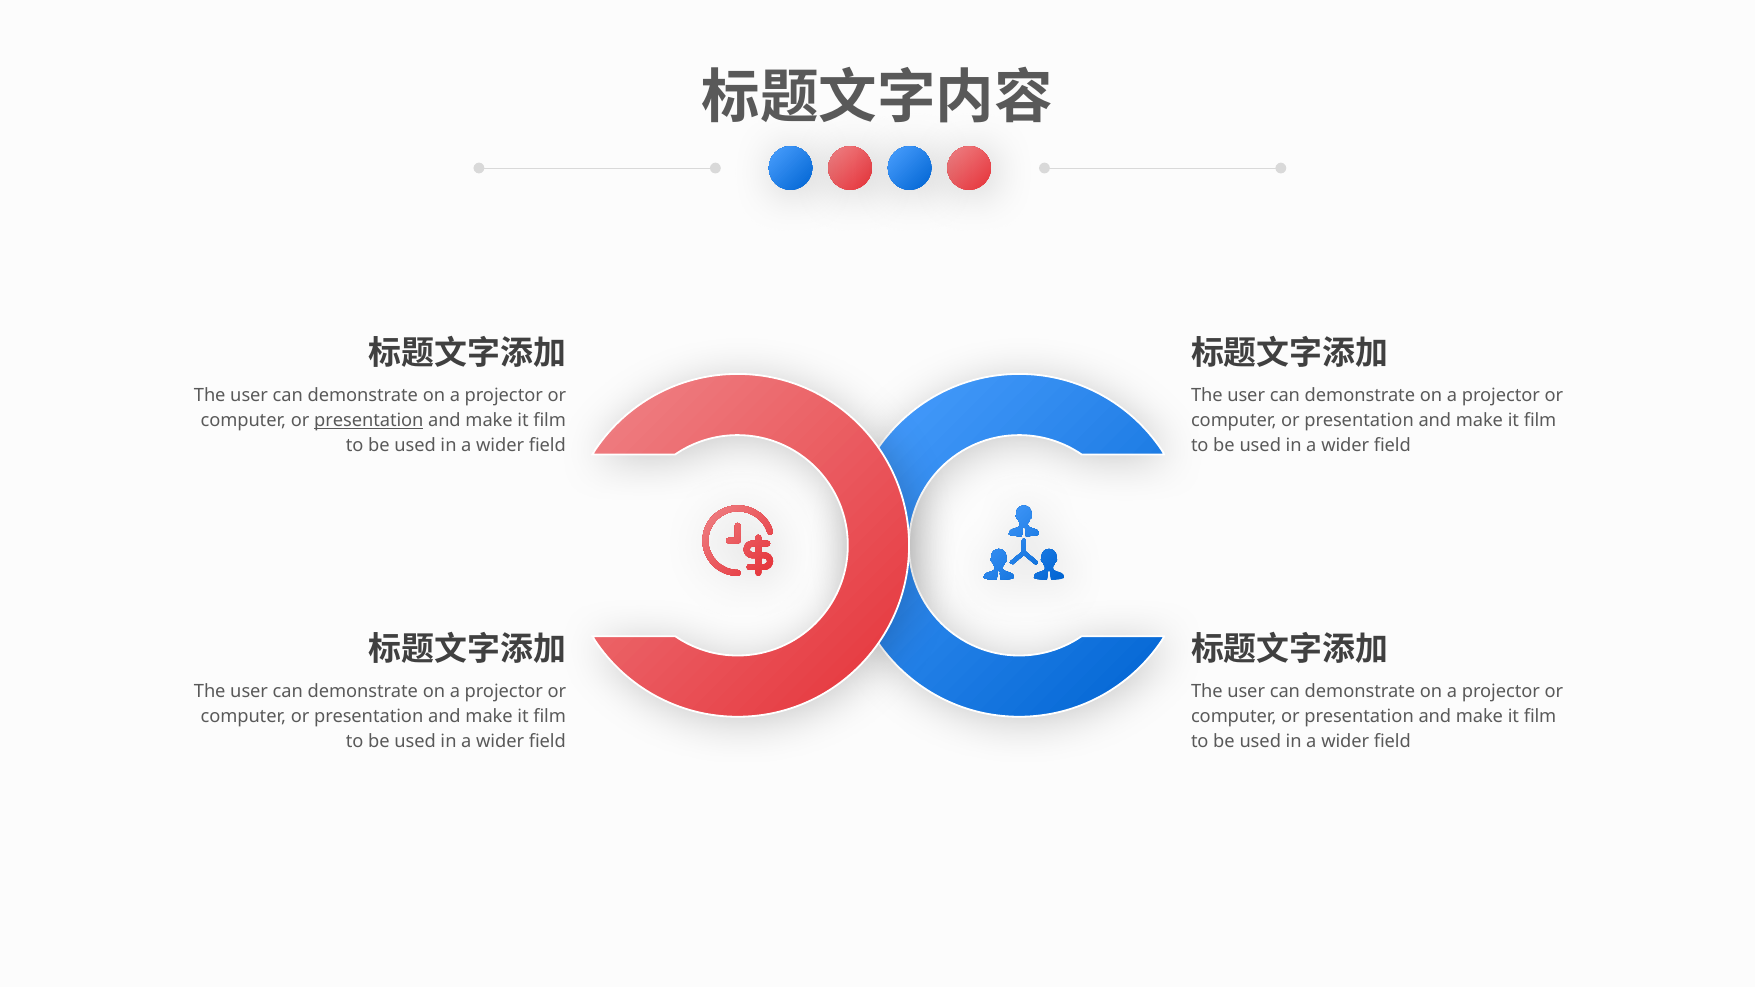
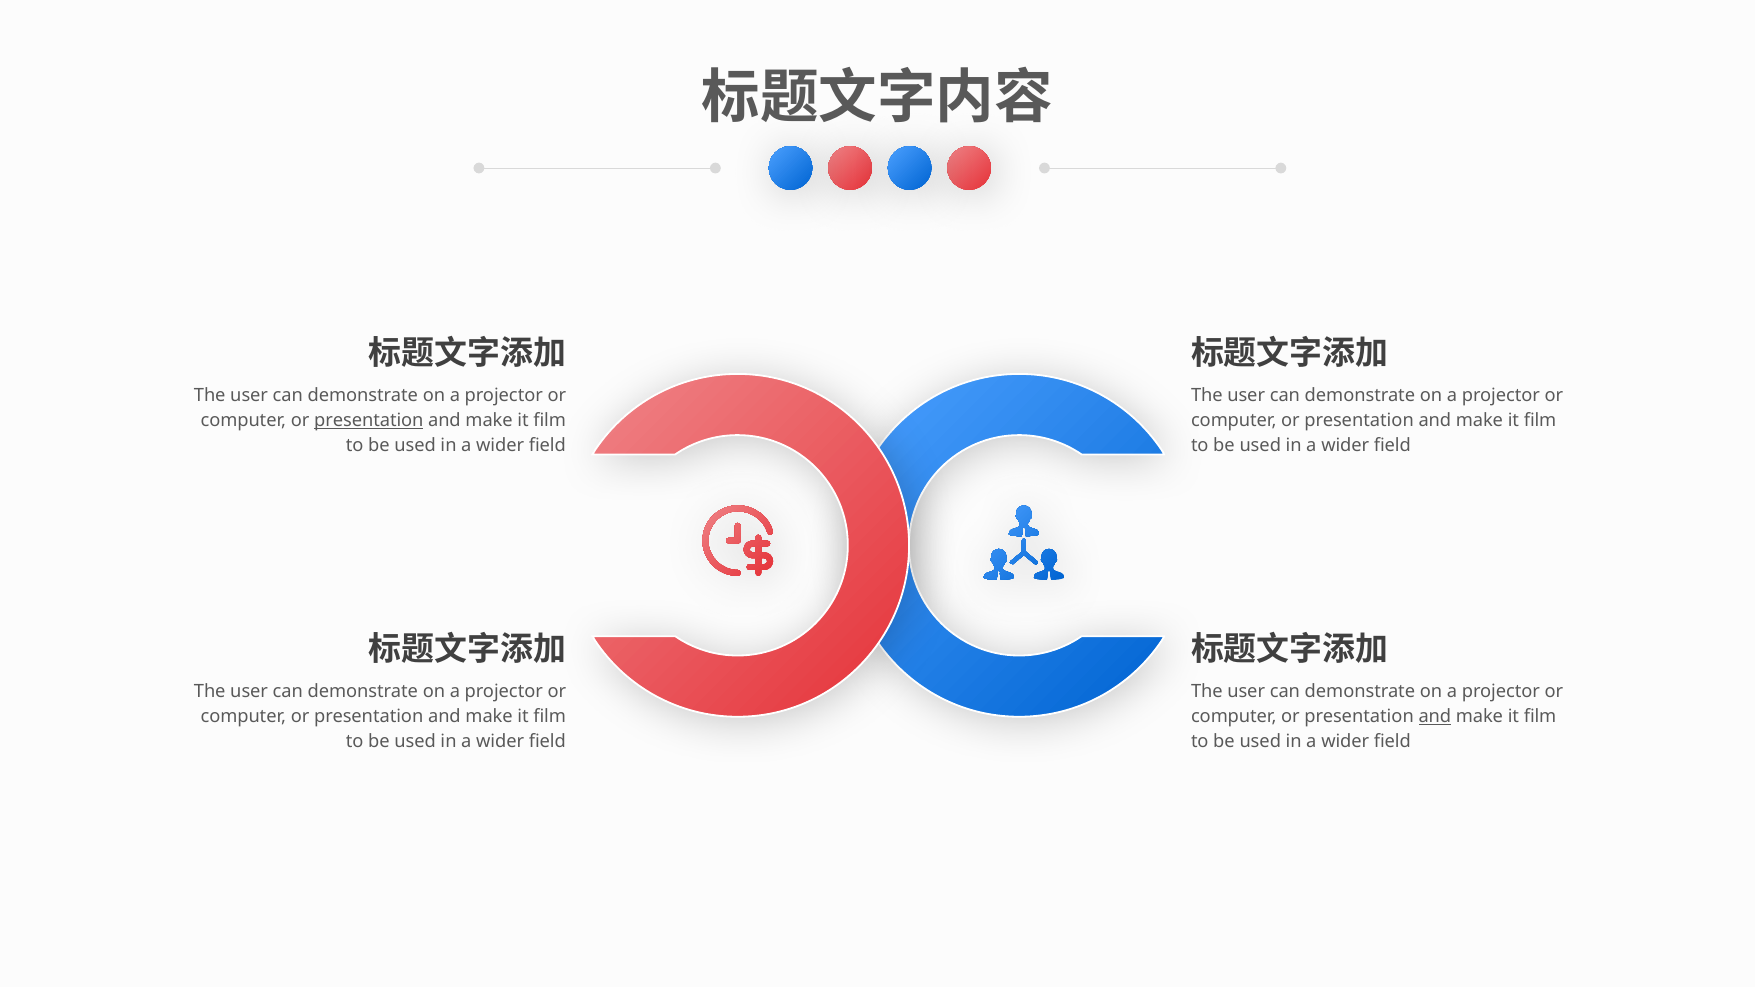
and underline: none -> present (1435, 717)
